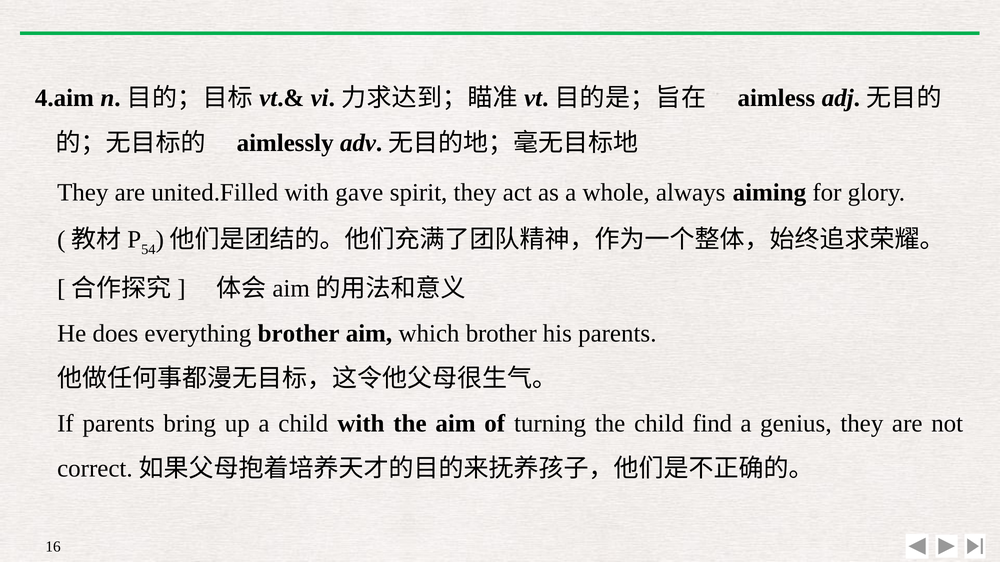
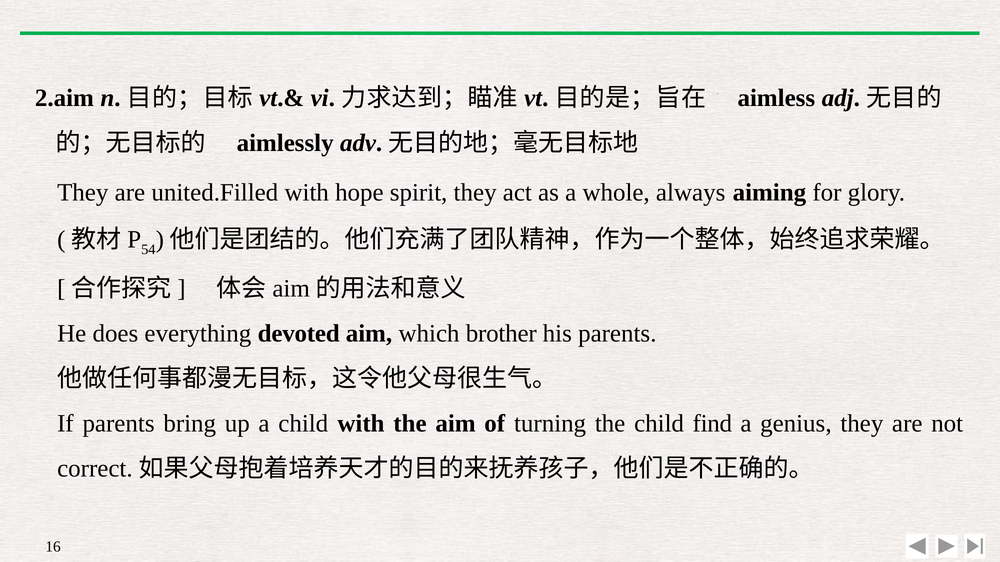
4.aim: 4.aim -> 2.aim (64, 98)
gave: gave -> hope (359, 193)
everything brother: brother -> devoted (299, 334)
